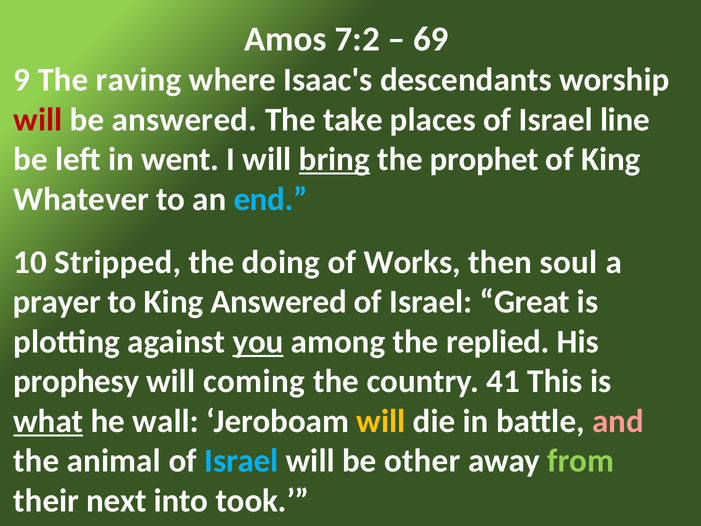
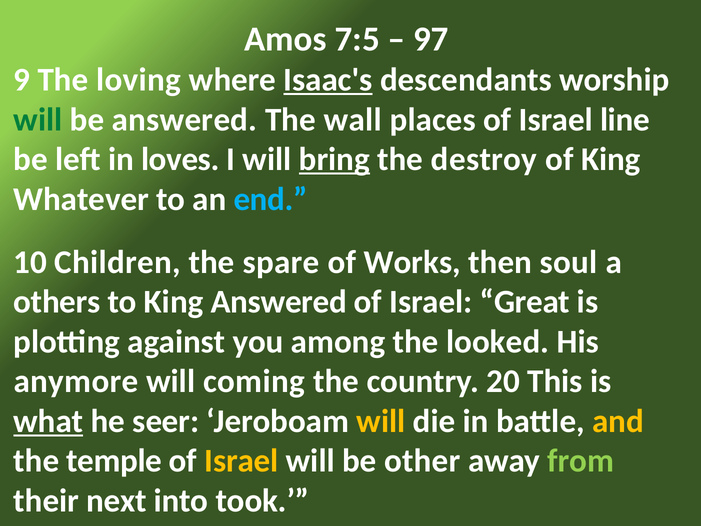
7:2: 7:2 -> 7:5 (357, 39)
69: 69 -> 97 (431, 39)
raving: raving -> loving (138, 80)
Isaac's underline: none -> present (328, 80)
will colour: red -> green (38, 120)
take: take -> wall (353, 120)
went: went -> loves (180, 159)
prophet: prophet -> destroy (484, 159)
Stripped: Stripped -> Children (118, 262)
doing: doing -> spare (281, 262)
prayer: prayer -> others (57, 302)
you underline: present -> none (258, 342)
replied: replied -> looked (498, 342)
prophesy: prophesy -> anymore (76, 381)
41: 41 -> 20 (503, 381)
wall: wall -> seer (166, 421)
and colour: pink -> yellow (618, 421)
animal: animal -> temple (114, 461)
Israel colour: light blue -> yellow (241, 461)
